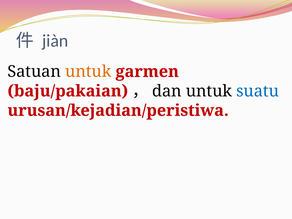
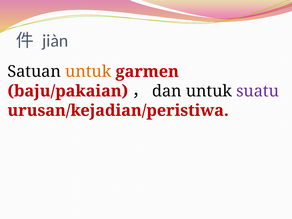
suatu colour: blue -> purple (258, 91)
